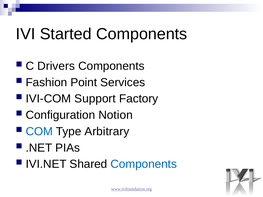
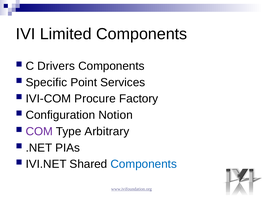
Started: Started -> Limited (66, 34)
Fashion: Fashion -> Specific (46, 82)
Support: Support -> Procure (95, 99)
COM colour: blue -> purple (39, 132)
